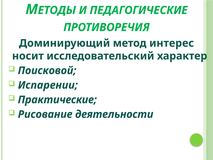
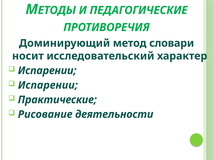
интерес: интерес -> словари (172, 43)
Поисковой: Поисковой -> Испарении (47, 70)
